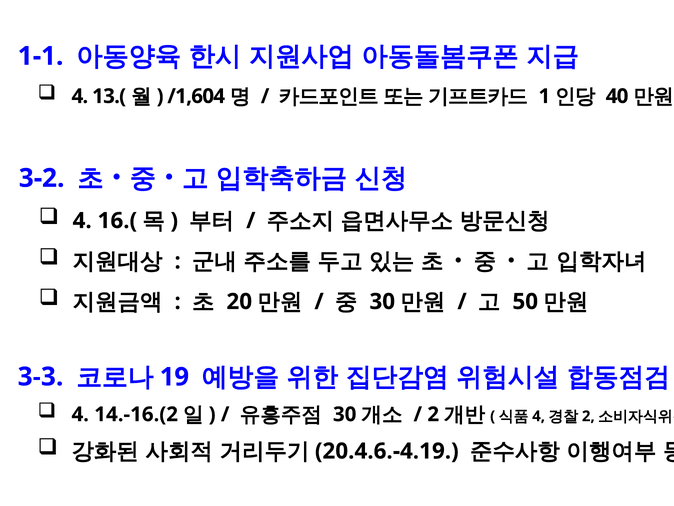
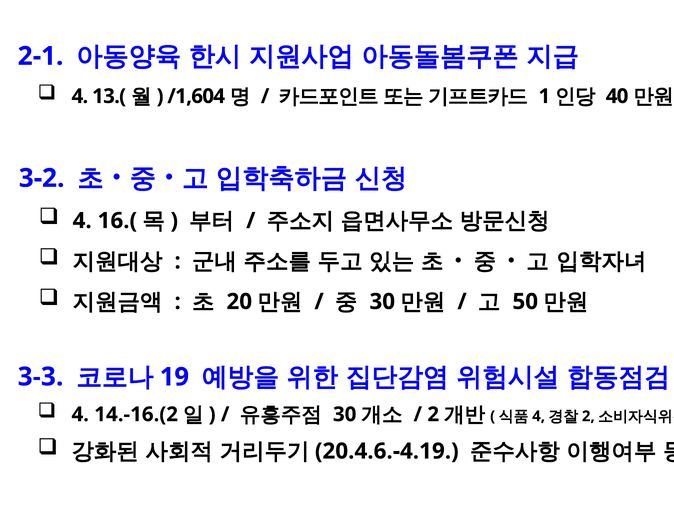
1-1: 1-1 -> 2-1 (41, 56)
